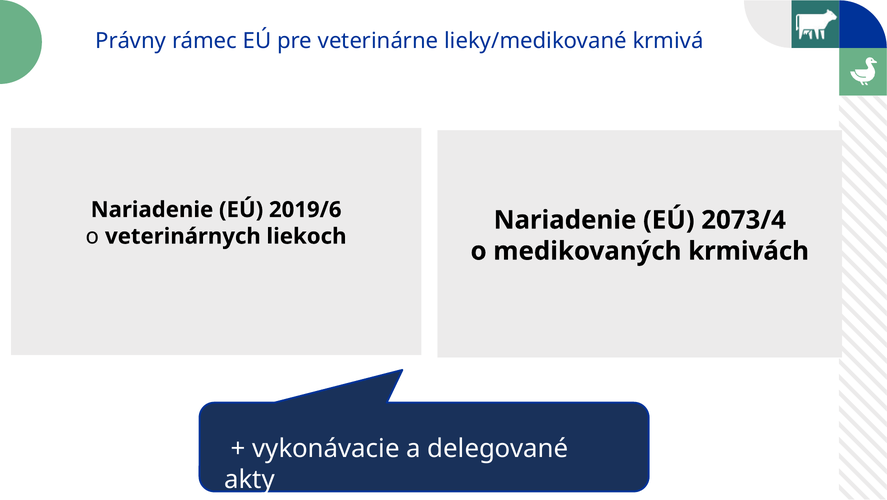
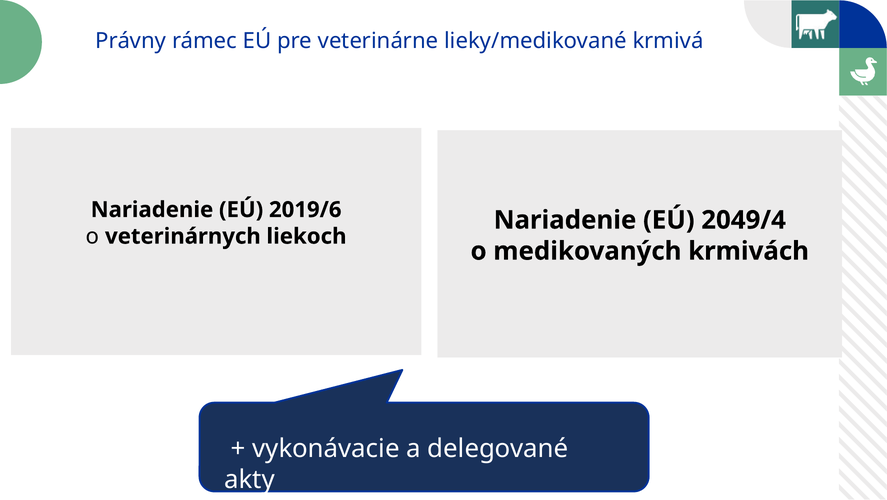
2073/4: 2073/4 -> 2049/4 (744, 220)
